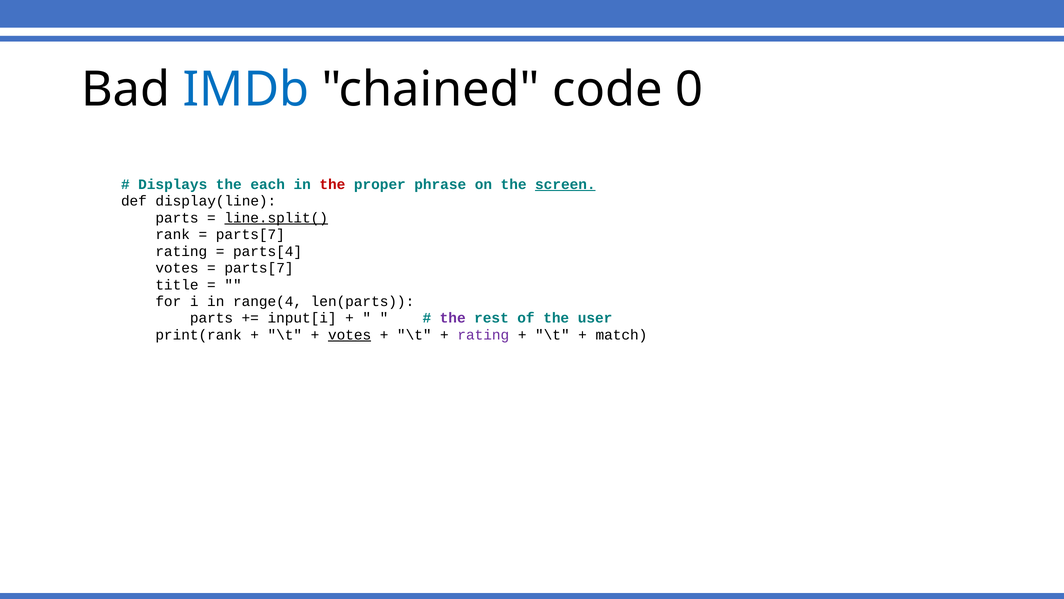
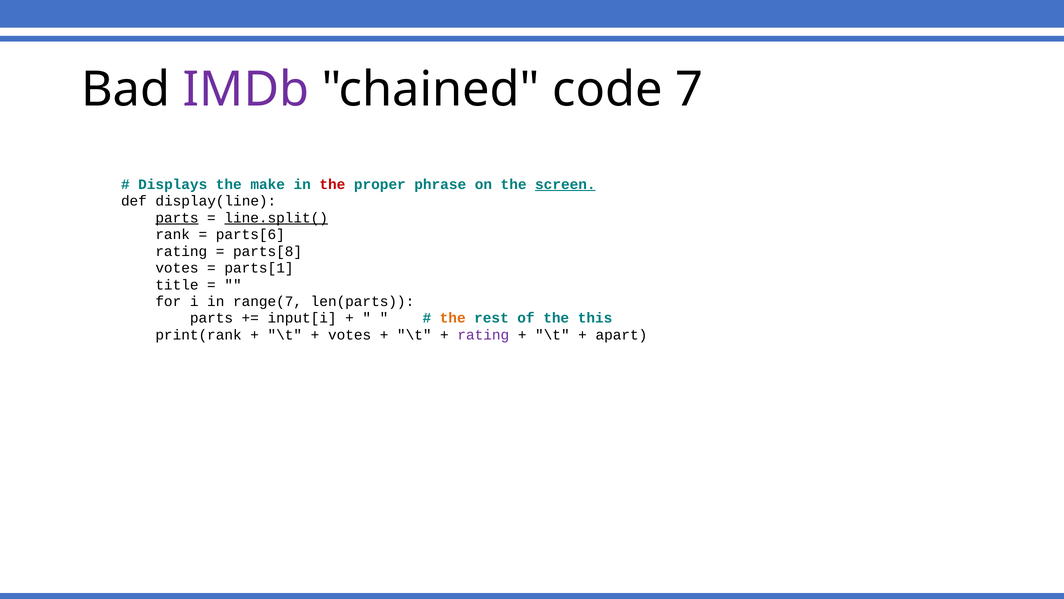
IMDb colour: blue -> purple (246, 89)
0: 0 -> 7 (689, 89)
each: each -> make (268, 184)
parts underline: none -> present (177, 218)
parts[7: parts[7 -> parts[6 (250, 234)
parts[4: parts[4 -> parts[8 (268, 251)
parts[7: parts[7 -> parts[1 (259, 268)
range(4: range(4 -> range(7 (268, 301)
the colour: purple -> orange (453, 318)
user: user -> this (595, 318)
votes underline: present -> none (350, 335)
match: match -> apart (621, 335)
